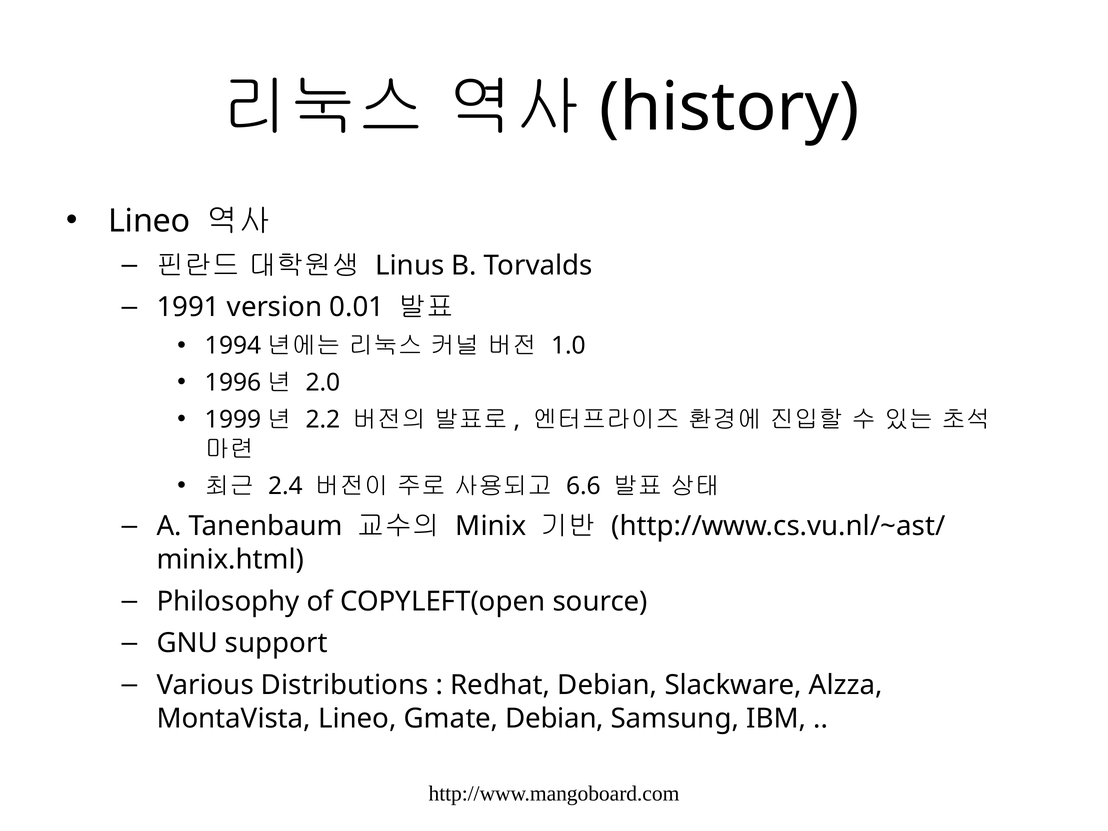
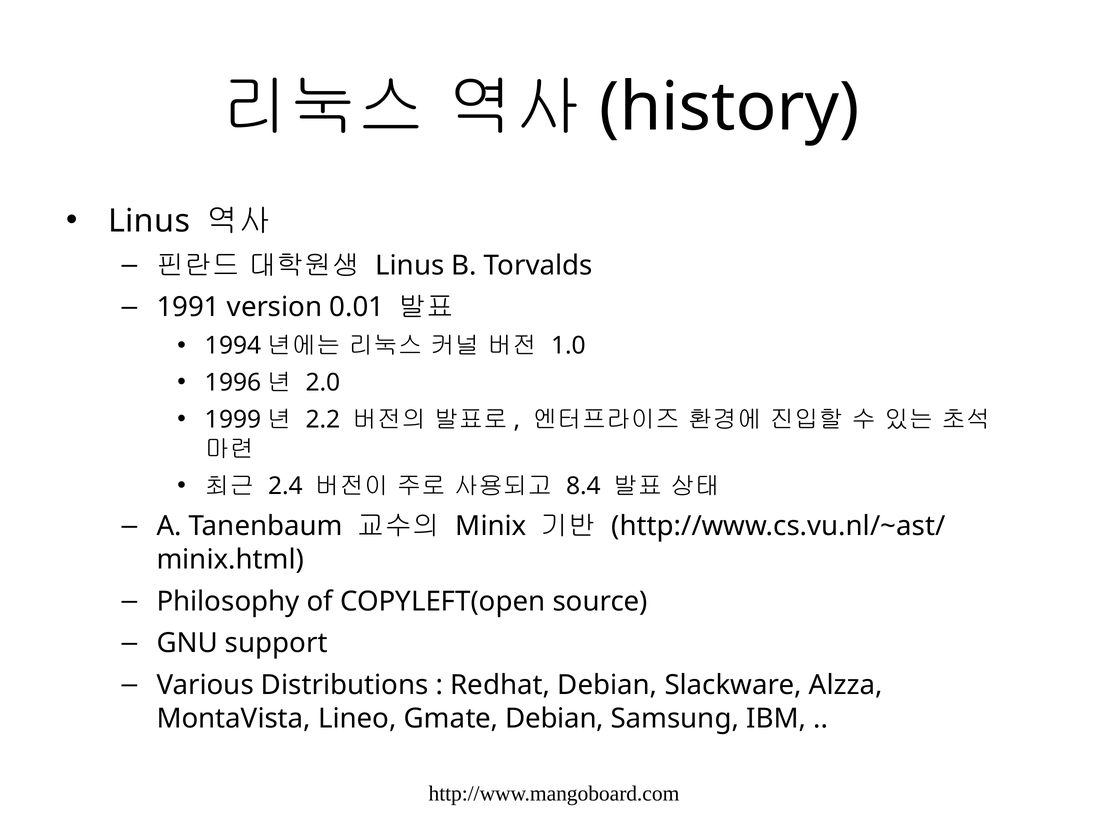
Lineo: Lineo -> Linus (149, 221)
6.6: 6.6 -> 8.4 (584, 486)
